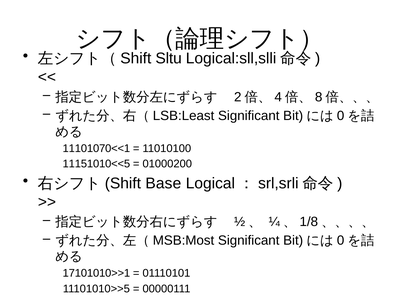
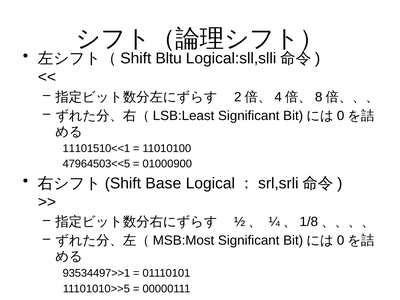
Sltu: Sltu -> Bltu (169, 58)
11101070<<1: 11101070<<1 -> 11101510<<1 (96, 148)
11151010<<5: 11151010<<5 -> 47964503<<5 (96, 164)
01000200: 01000200 -> 01000900 (167, 164)
17101010>>1: 17101010>>1 -> 93534497>>1 (96, 273)
